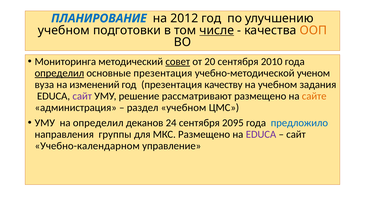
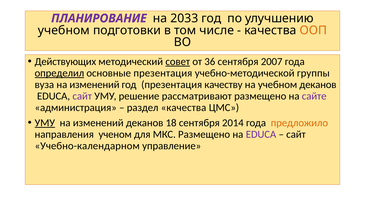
ПЛАНИРОВАНИЕ colour: blue -> purple (99, 18)
2012: 2012 -> 2033 (184, 18)
числе underline: present -> none (217, 30)
Мониторинга: Мониторинга -> Действующих (65, 62)
20: 20 -> 36 (210, 62)
2010: 2010 -> 2007 (272, 62)
ученом: ученом -> группы (313, 73)
учебном задания: задания -> деканов (318, 85)
сайте colour: orange -> purple (314, 96)
раздел учебном: учебном -> качества (184, 108)
УМУ underline: none -> present (45, 123)
определил: определил -> изменений (98, 123)
24: 24 -> 18 (171, 123)
2095: 2095 -> 2014 (233, 123)
предложило colour: blue -> orange (299, 123)
группы: группы -> ученом (115, 135)
